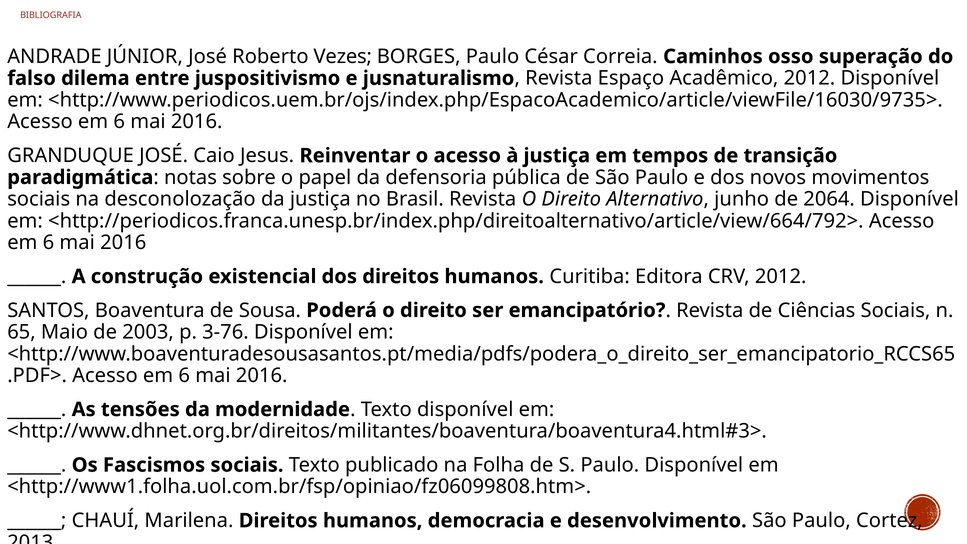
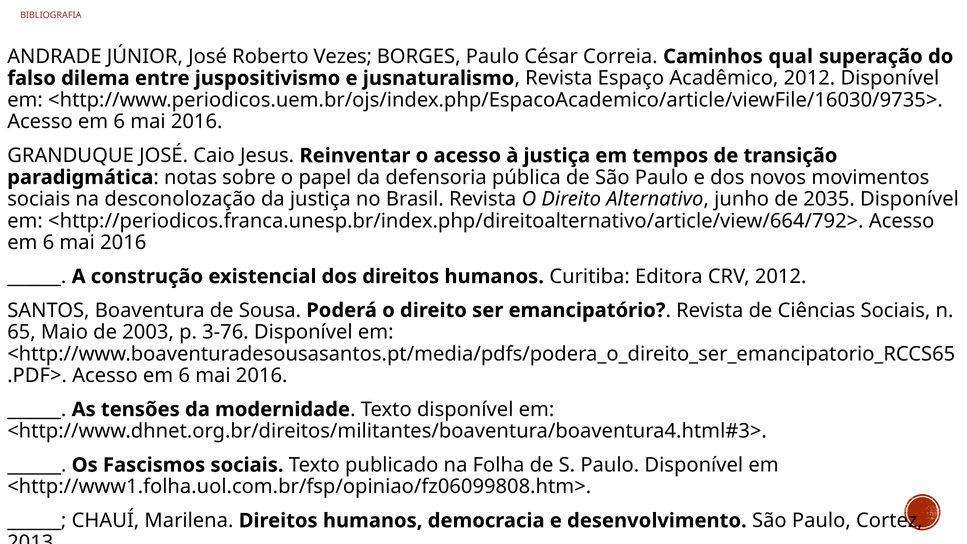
osso: osso -> qual (791, 57)
2064: 2064 -> 2035 (829, 199)
